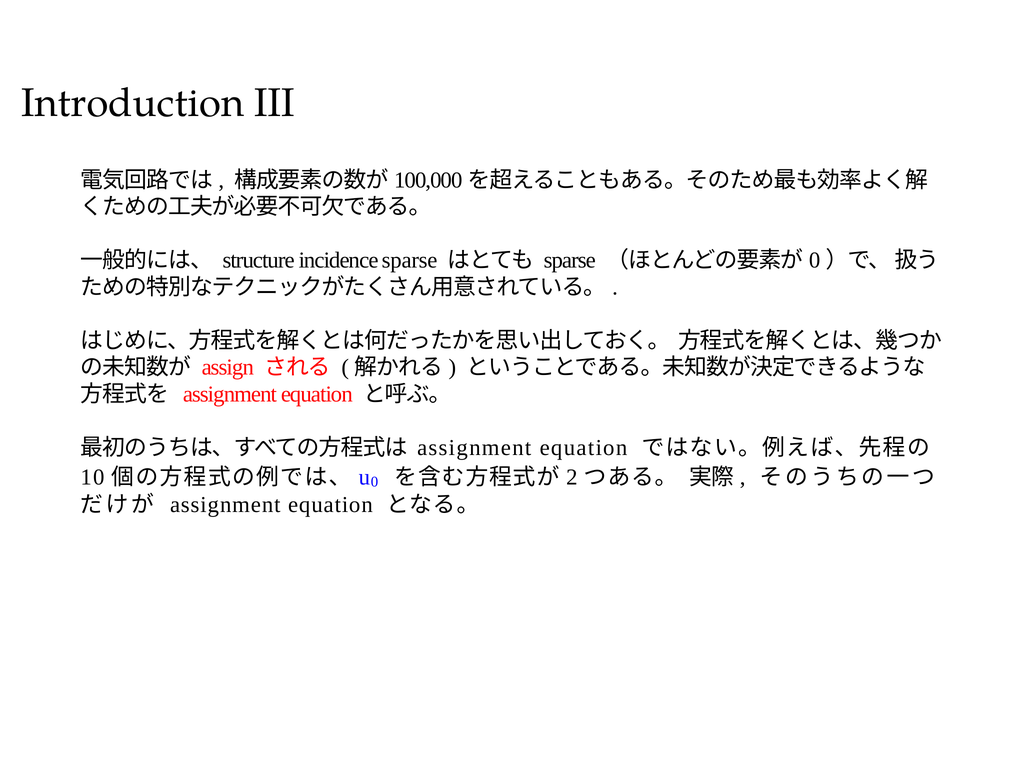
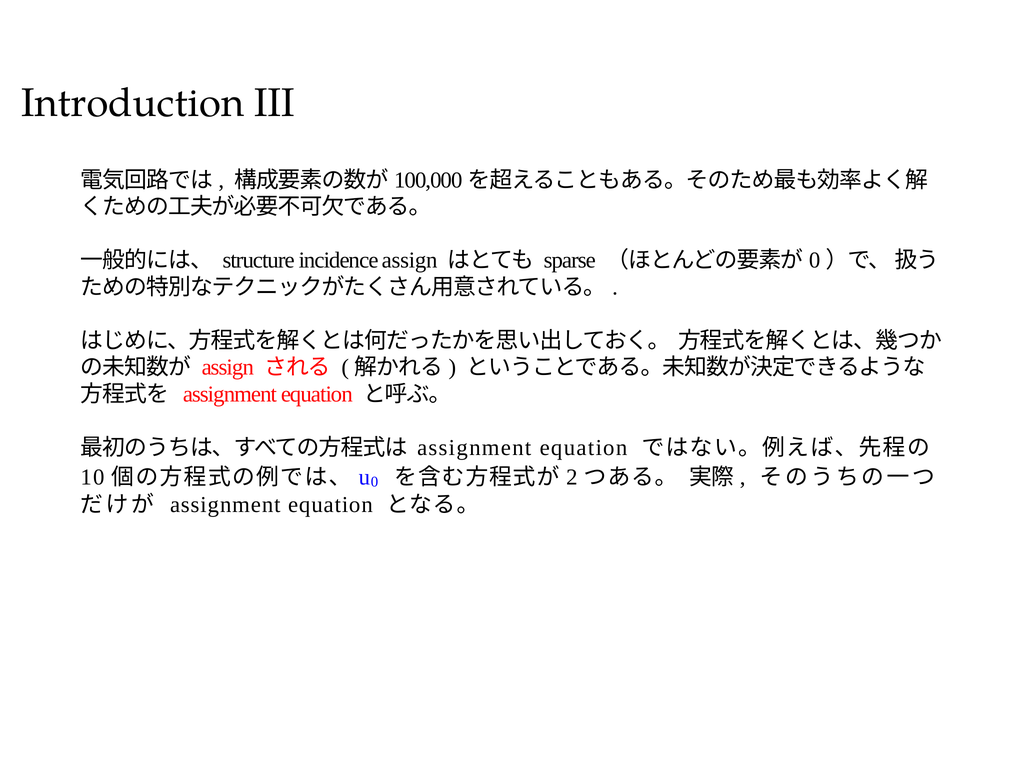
incidence sparse: sparse -> assign (410, 260)
